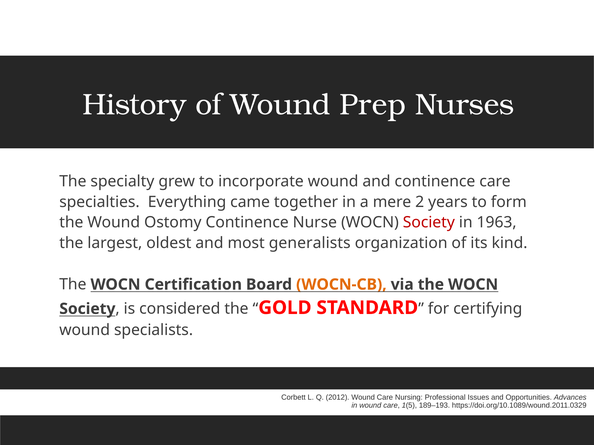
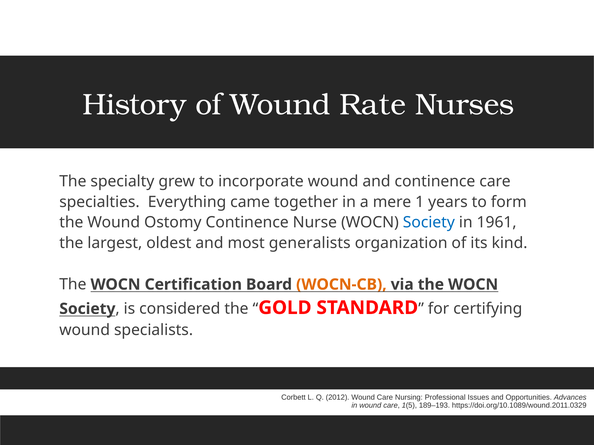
Prep: Prep -> Rate (373, 105)
2: 2 -> 1 (420, 202)
Society colour: red -> blue (429, 223)
1963: 1963 -> 1961 (497, 223)
